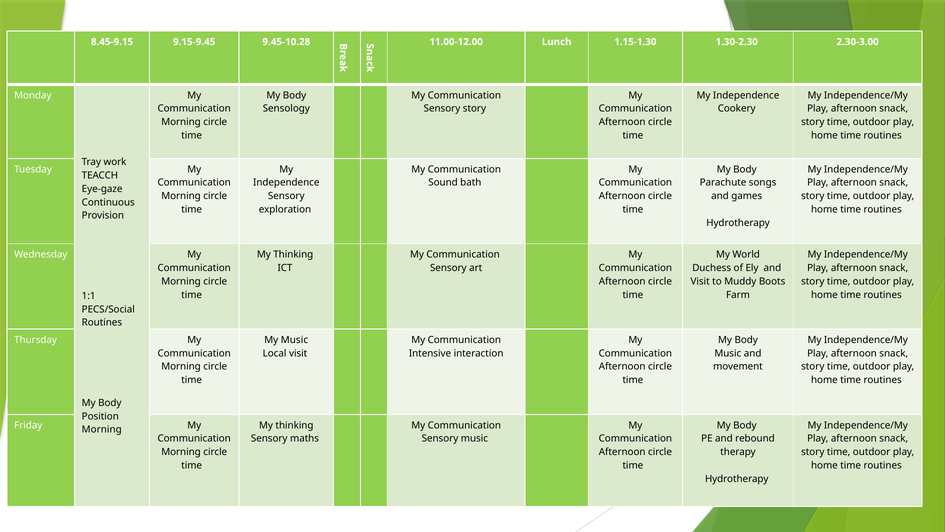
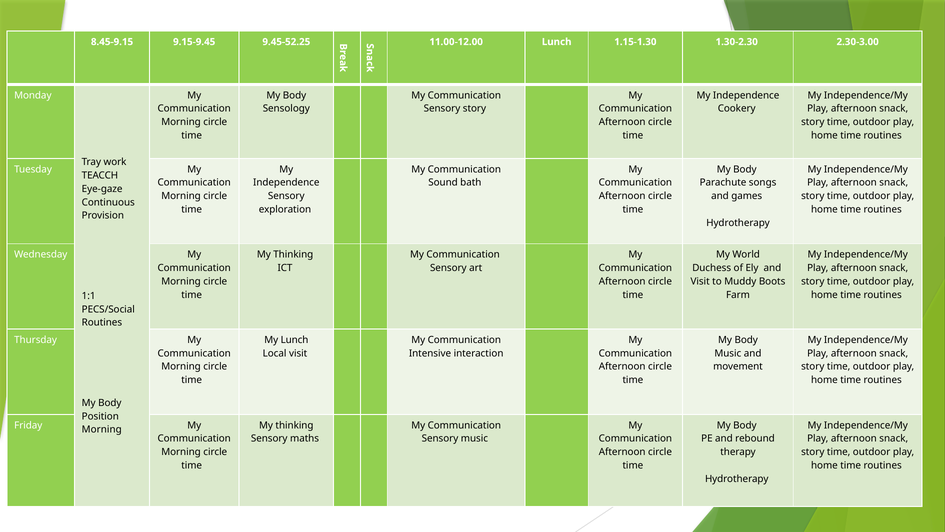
9.45-10.28: 9.45-10.28 -> 9.45-52.25 (286, 42)
My Music: Music -> Lunch (295, 340)
